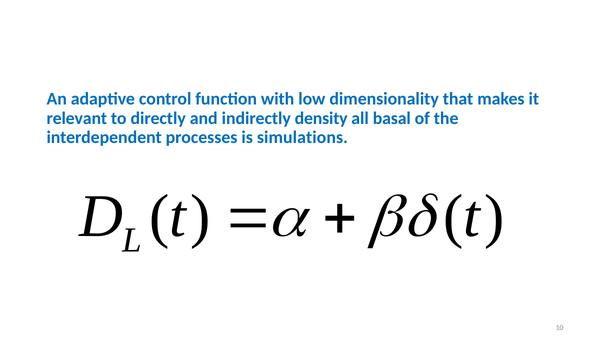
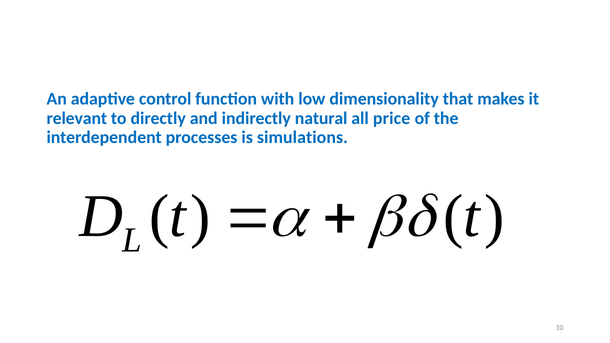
density: density -> natural (321, 118)
basal: basal -> price (392, 118)
